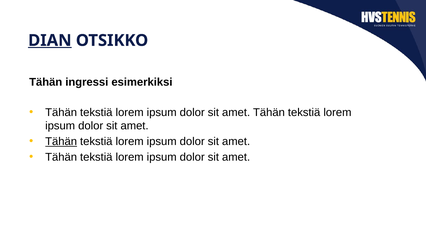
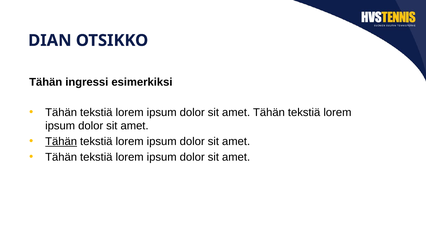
DIAN underline: present -> none (50, 41)
